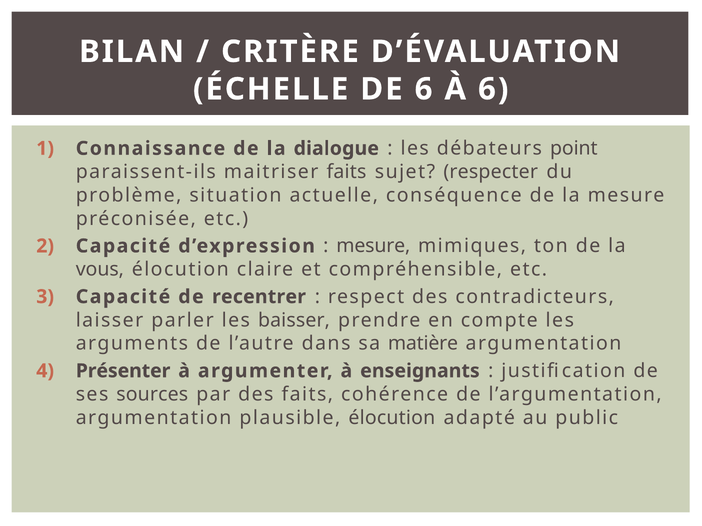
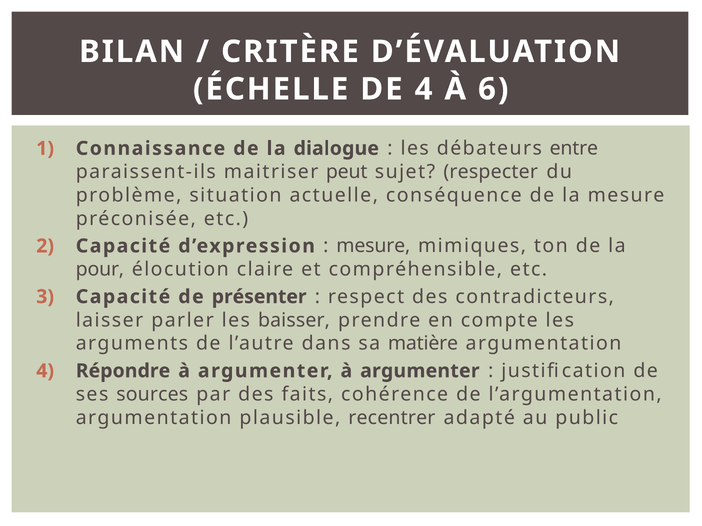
DE 6: 6 -> 4 (424, 89)
point: point -> entre (574, 149)
maitriser faits: faits -> peut (347, 172)
vous: vous -> pour (100, 270)
recentrer: recentrer -> présenter (259, 297)
Présenter: Présenter -> Répondre (123, 371)
argumenter à enseignants: enseignants -> argumenter (420, 371)
plausible élocution: élocution -> recentrer (392, 418)
